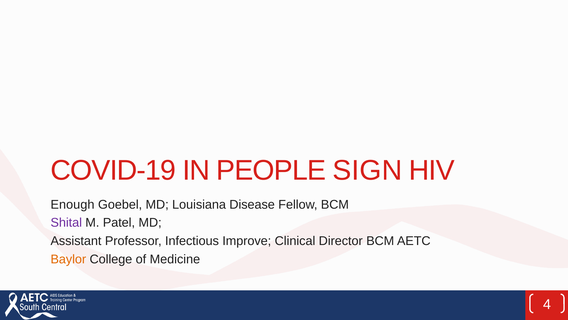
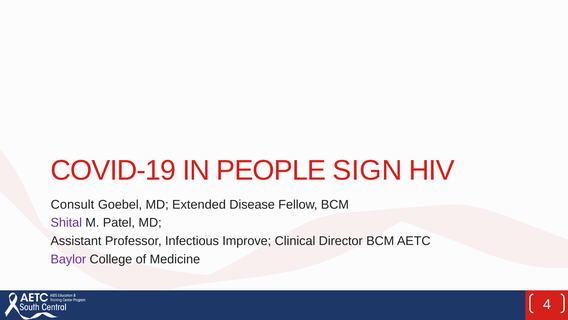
Enough: Enough -> Consult (72, 204)
Louisiana: Louisiana -> Extended (199, 204)
Baylor colour: orange -> purple (68, 259)
